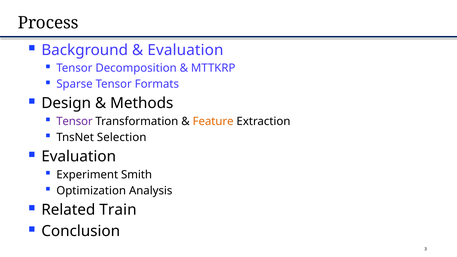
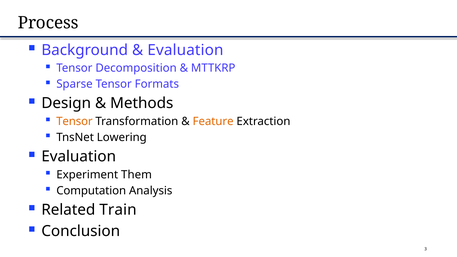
Tensor colour: purple -> orange (74, 121)
Selection: Selection -> Lowering (122, 137)
Smith: Smith -> Them (136, 175)
Optimization: Optimization -> Computation (91, 191)
